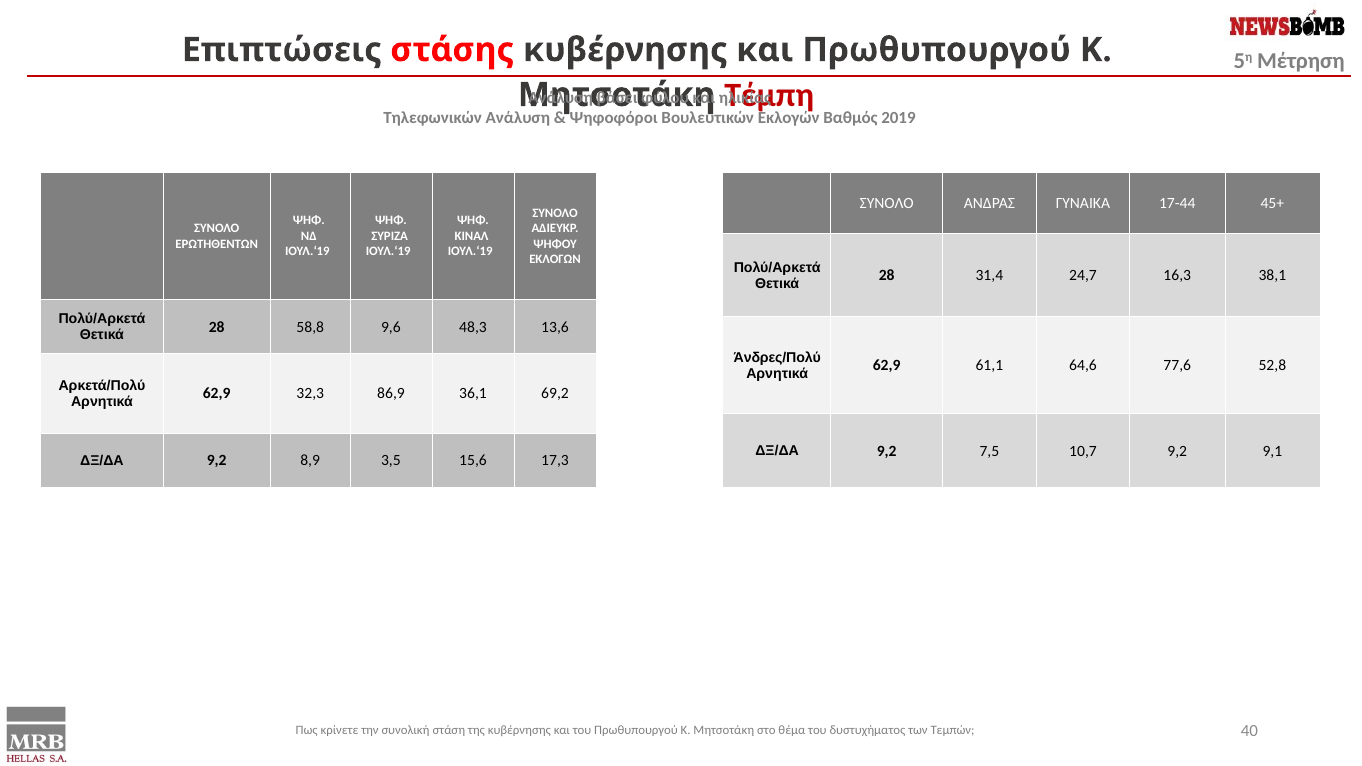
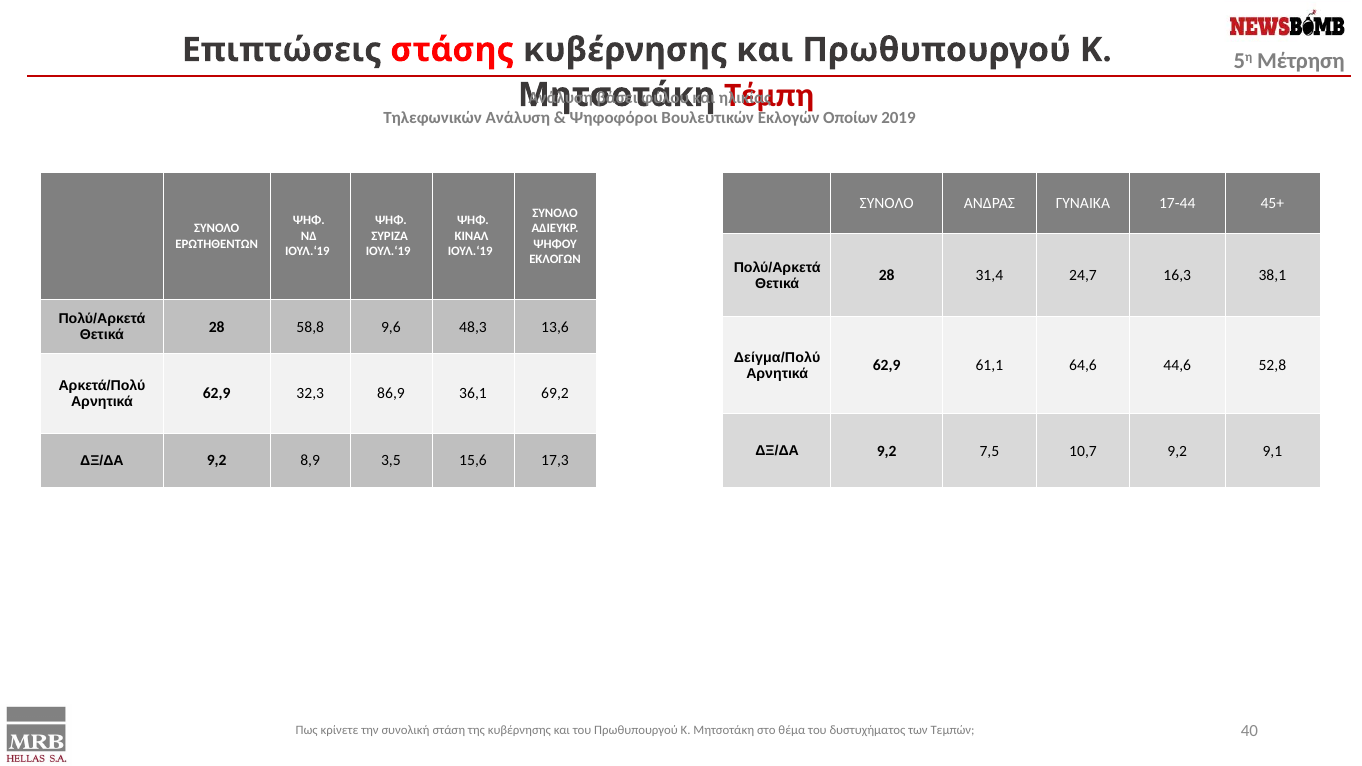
Βαθμός: Βαθμός -> Οποίων (851, 118)
Άνδρες/Πολύ: Άνδρες/Πολύ -> Δείγμα/Πολύ (777, 358)
77,6: 77,6 -> 44,6 (1177, 366)
